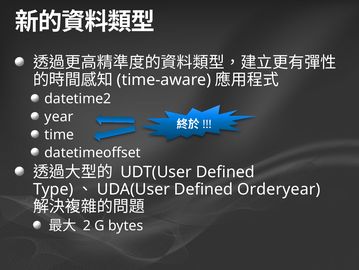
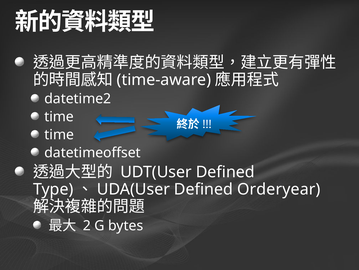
year: year -> time (59, 116)
